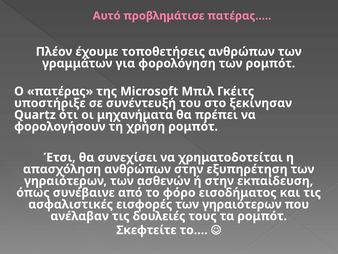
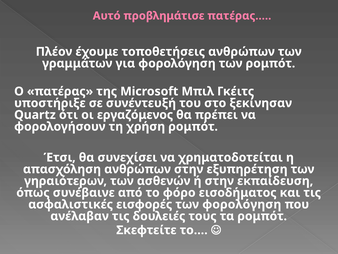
μηχανήματα: μηχανήματα -> εργαζόμενος (135, 115)
εισφορές των γηραιότερων: γηραιότερων -> φορολόγηση (242, 204)
